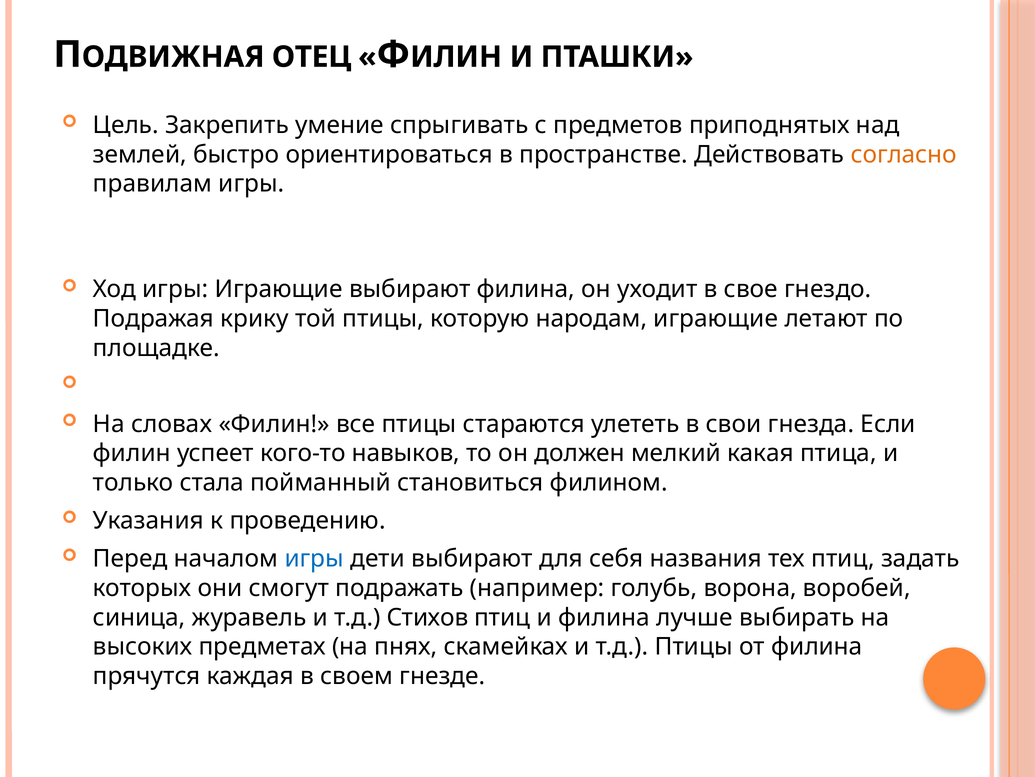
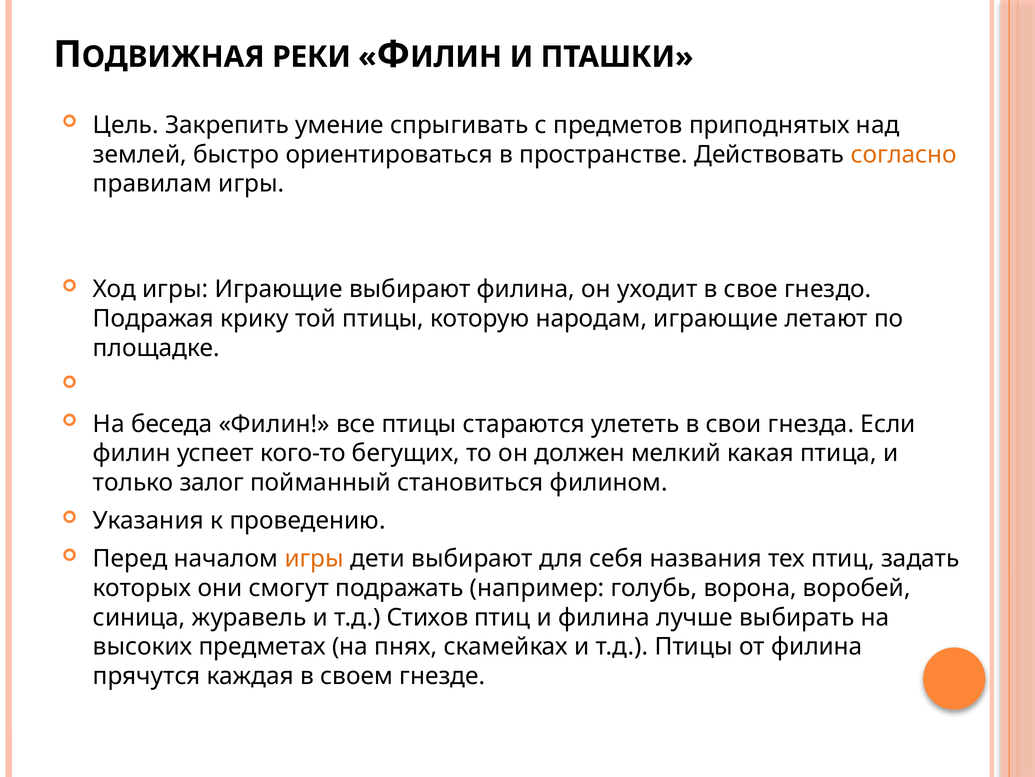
ОТЕЦ: ОТЕЦ -> РЕКИ (312, 57)
словах: словах -> беседа (172, 424)
навыков: навыков -> бегущих (406, 453)
стала: стала -> залог (212, 482)
игры colour: blue -> orange (314, 558)
